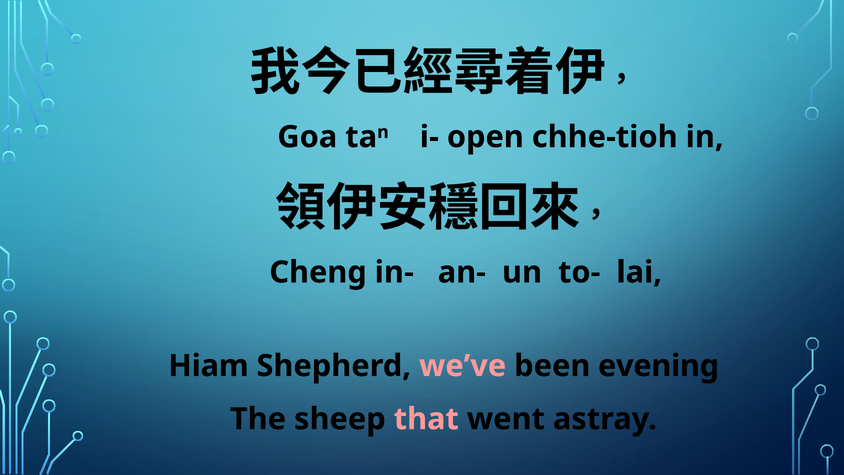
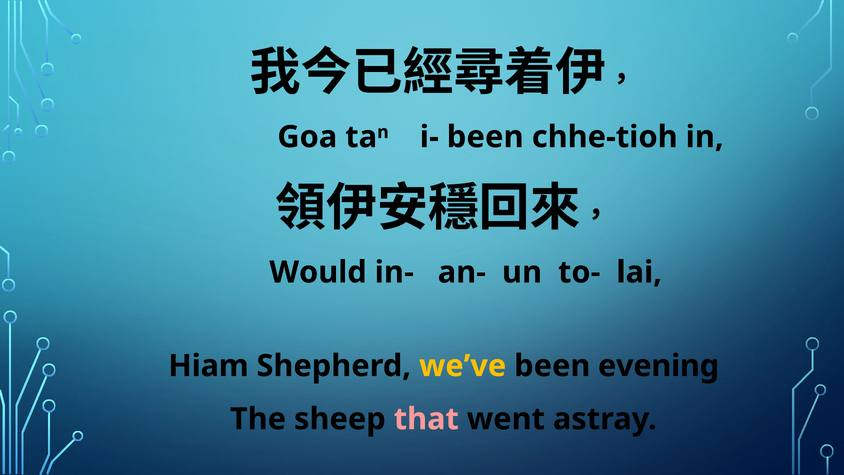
i- open: open -> been (485, 137)
Cheng: Cheng -> Would (318, 272)
we’ve colour: pink -> yellow (463, 366)
